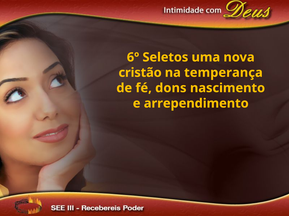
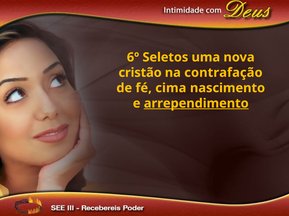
temperança: temperança -> contrafação (223, 73)
dons: dons -> cima (171, 88)
arrependimento underline: none -> present (196, 104)
